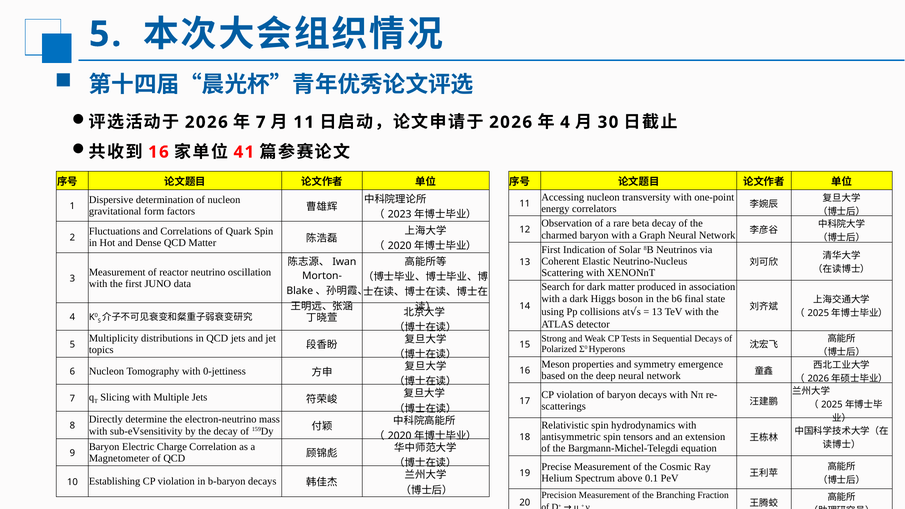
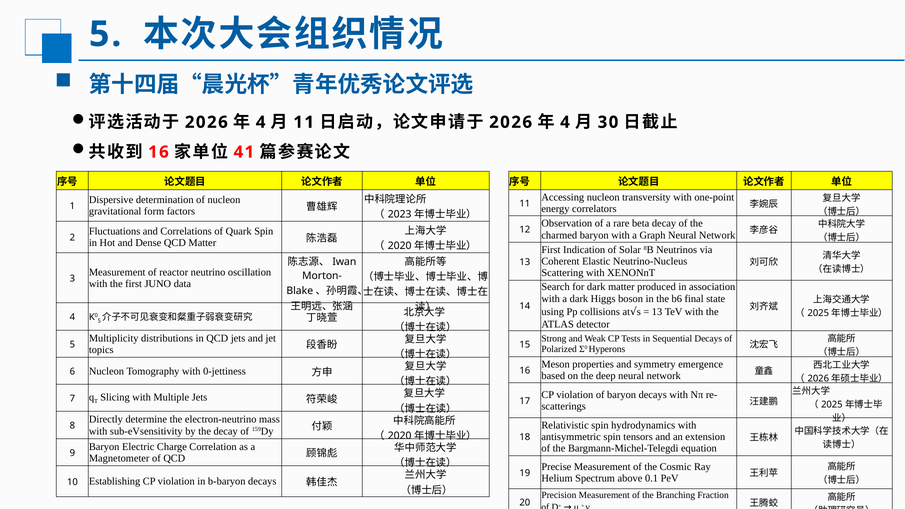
7: 7 -> 4 (261, 122)
